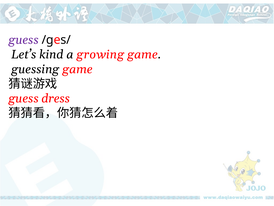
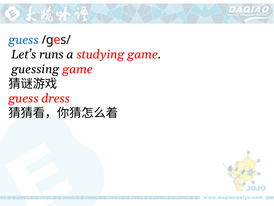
guess colour: purple -> blue (24, 40)
kind: kind -> runs (51, 54)
growing: growing -> studying (100, 54)
